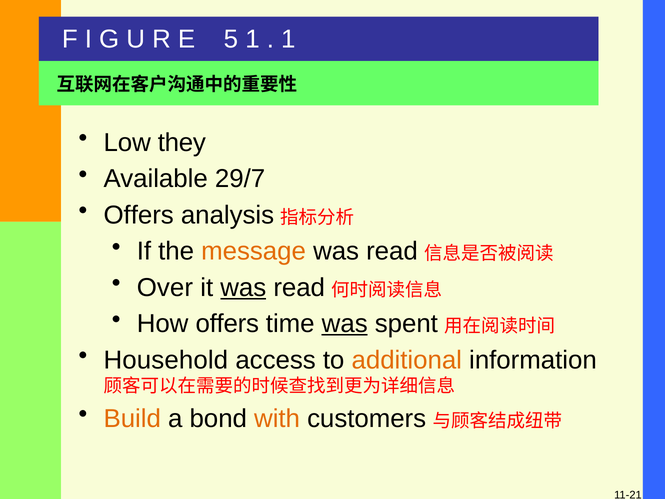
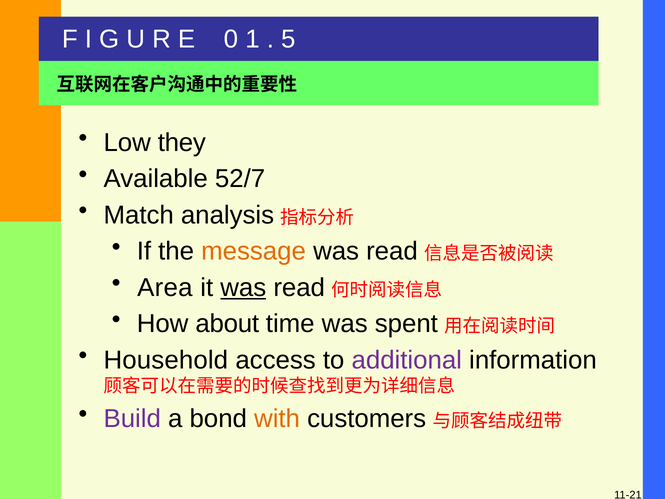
5: 5 -> 0 (231, 39)
1: 1 -> 5 (288, 39)
29/7: 29/7 -> 52/7 (240, 179)
Offers: Offers -> Match (139, 215)
Over: Over -> Area (165, 287)
How offers: offers -> about (227, 324)
was underline: present -> none (345, 324)
additional colour: orange -> purple (407, 360)
Build colour: orange -> purple (132, 418)
